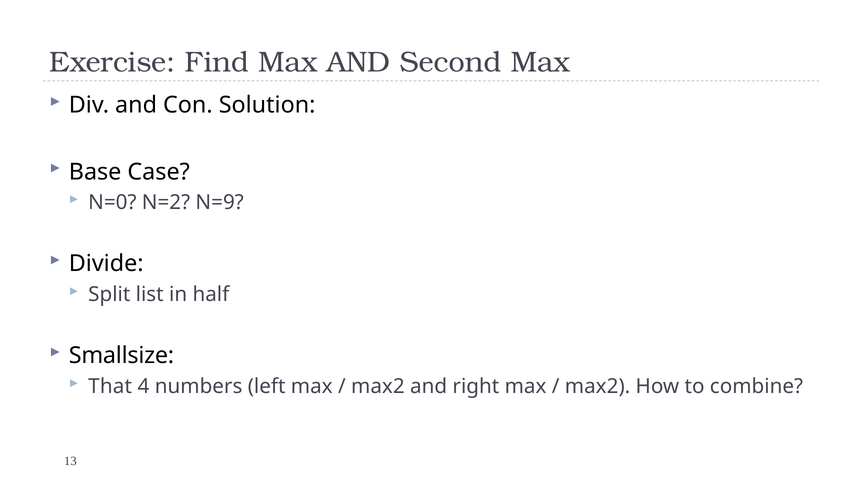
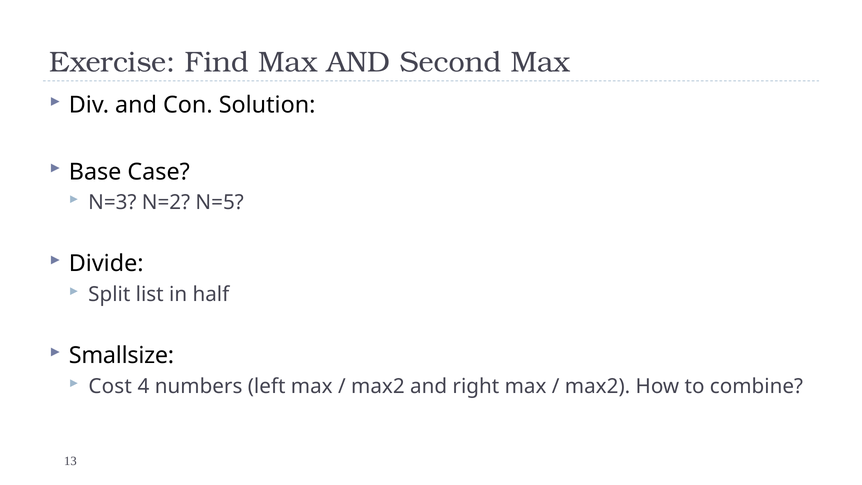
N=0: N=0 -> N=3 (112, 202)
N=9: N=9 -> N=5 (220, 202)
That: That -> Cost (110, 386)
